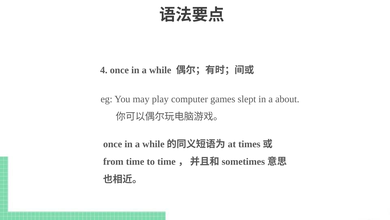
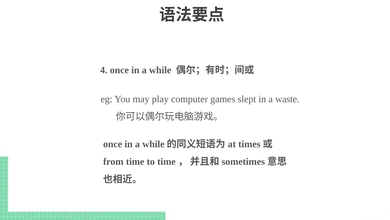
about: about -> waste (287, 99)
